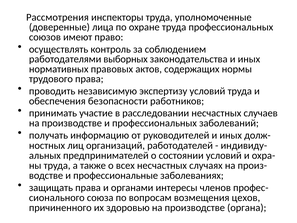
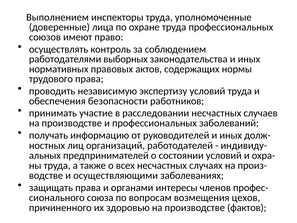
Рассмотрения: Рассмотрения -> Выполнением (57, 17)
профессиональные: профессиональные -> осуществляющими (116, 175)
органа: органа -> фактов (247, 207)
